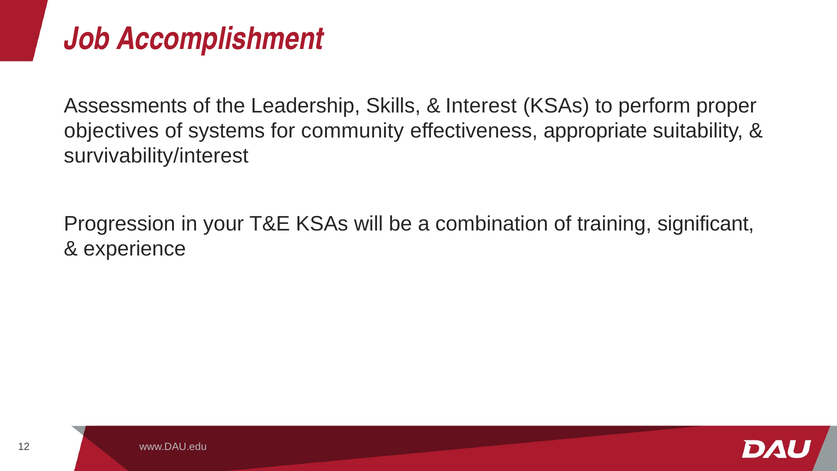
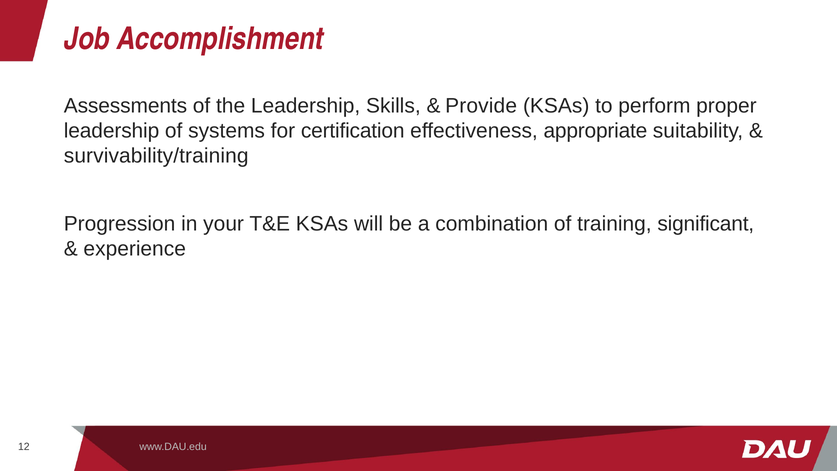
Interest: Interest -> Provide (481, 106)
objectives: objectives -> leadership (112, 131)
community: community -> certification (353, 131)
survivability/interest: survivability/interest -> survivability/training (156, 156)
